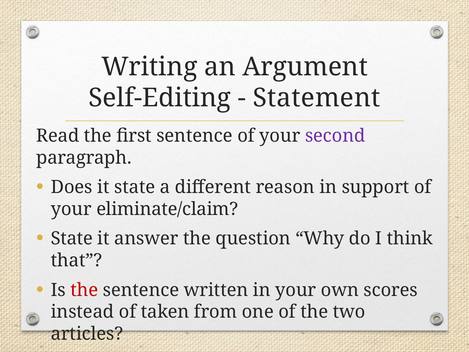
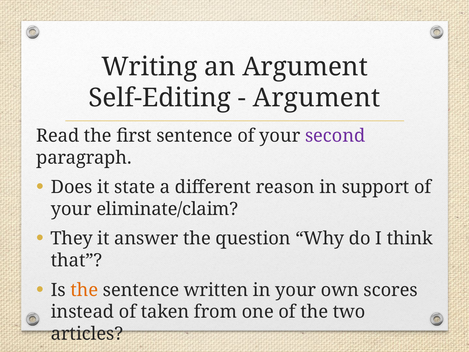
Statement: Statement -> Argument (317, 98)
State: State -> They (72, 238)
the colour: red -> orange (84, 290)
